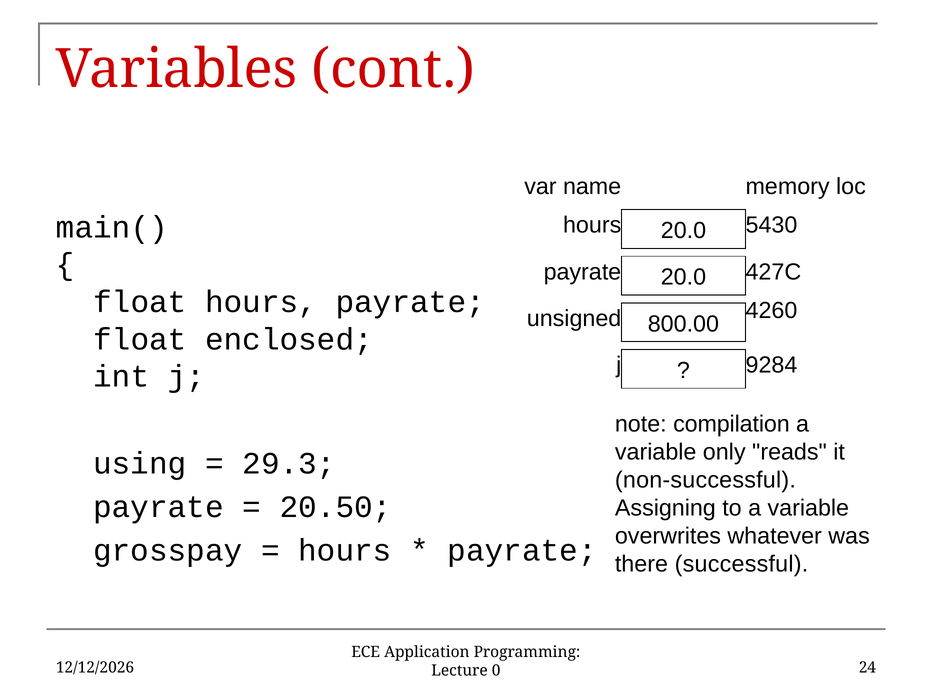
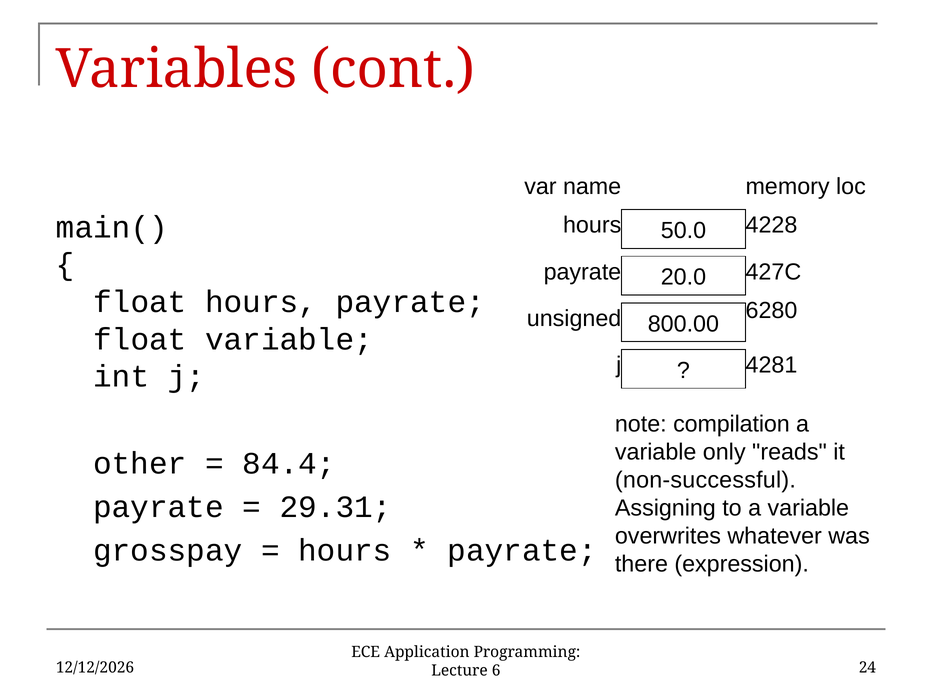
5430: 5430 -> 4228 (771, 225)
20.0: 20.0 -> 50.0 (683, 231)
4260: 4260 -> 6280 (771, 311)
float enclosed: enclosed -> variable (289, 339)
9284: 9284 -> 4281 (771, 365)
using: using -> other (140, 463)
29.3: 29.3 -> 84.4 (289, 463)
20.50: 20.50 -> 29.31 (336, 507)
successful: successful -> expression (742, 564)
0: 0 -> 6 (496, 671)
